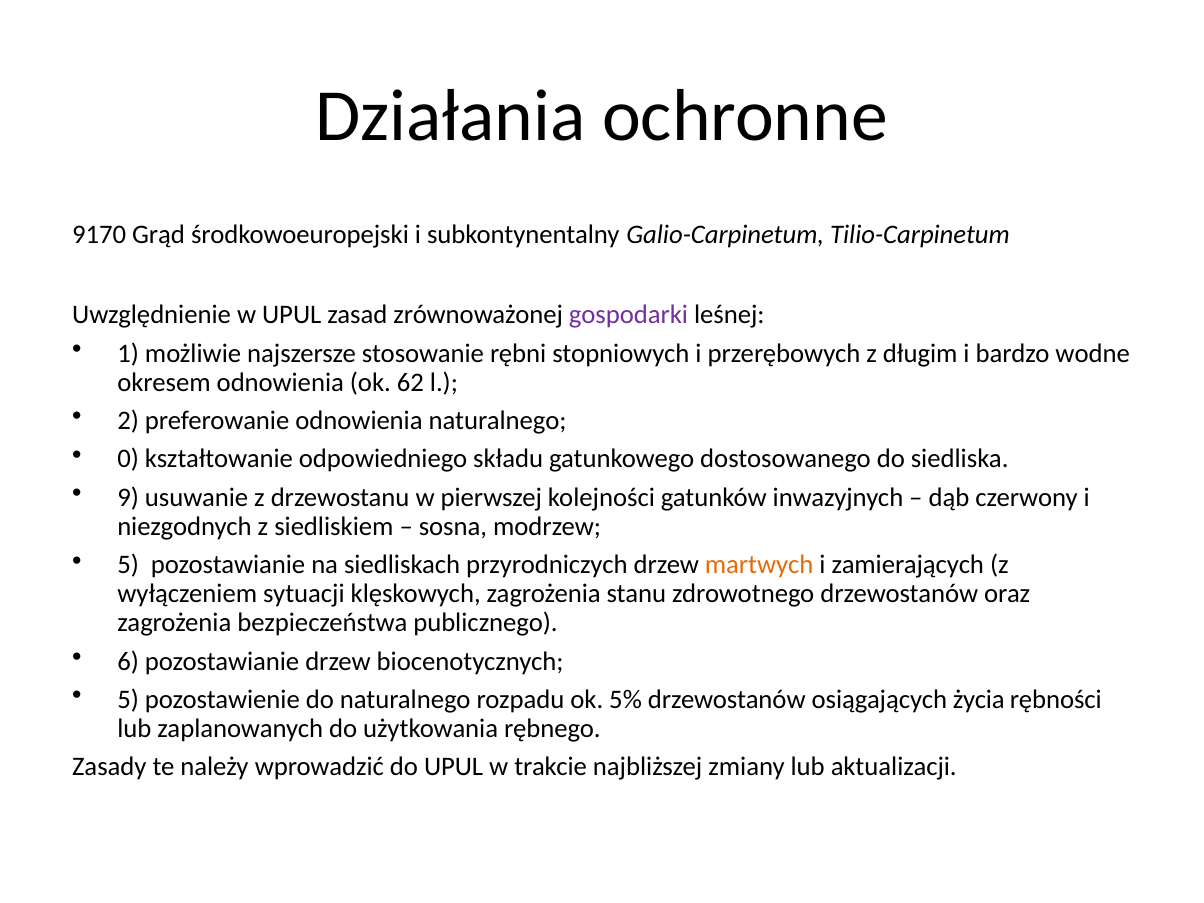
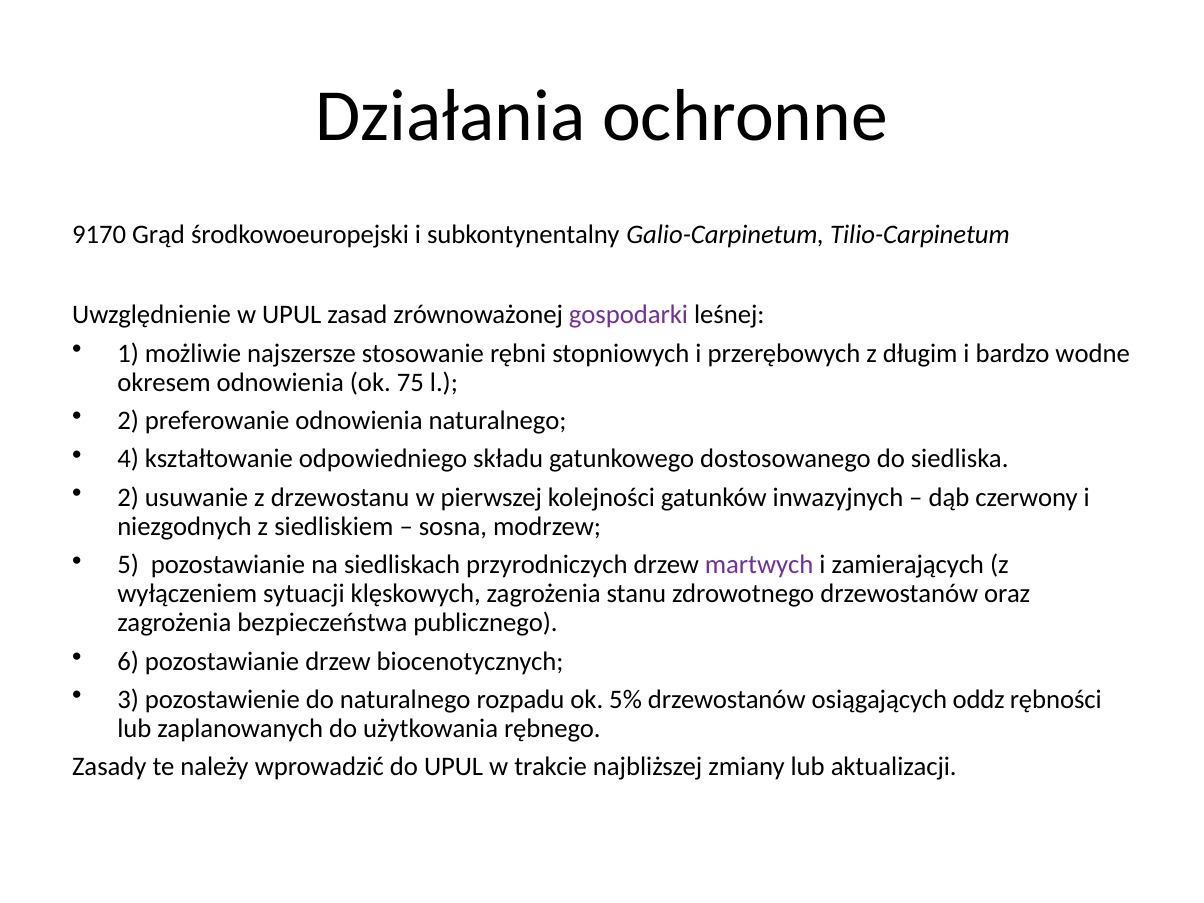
62: 62 -> 75 (410, 382)
0: 0 -> 4 (128, 459)
9: 9 -> 2 (128, 498)
martwych colour: orange -> purple (759, 565)
5: 5 -> 3 (128, 700)
życia: życia -> oddz (979, 700)
